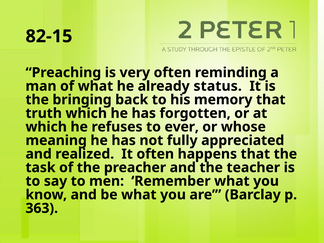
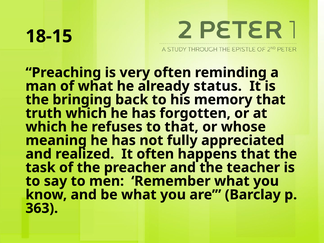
82-15: 82-15 -> 18-15 (49, 36)
to ever: ever -> that (182, 127)
